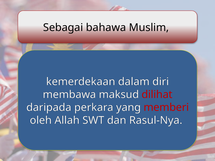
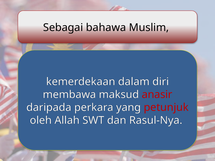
dilihat: dilihat -> anasir (157, 95)
memberi: memberi -> petunjuk (166, 108)
